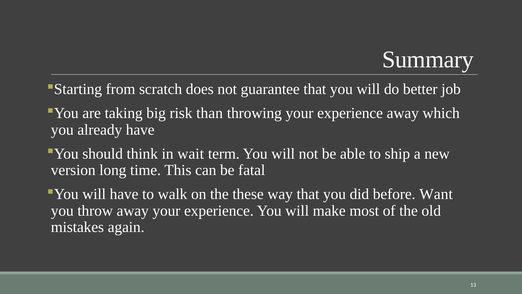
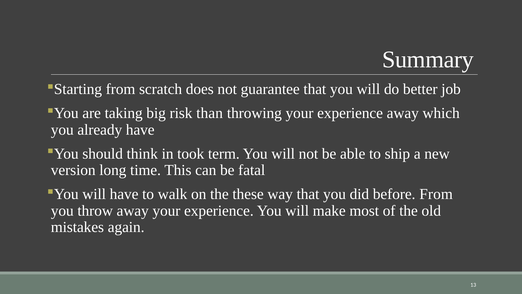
wait: wait -> took (191, 154)
before Want: Want -> From (436, 194)
